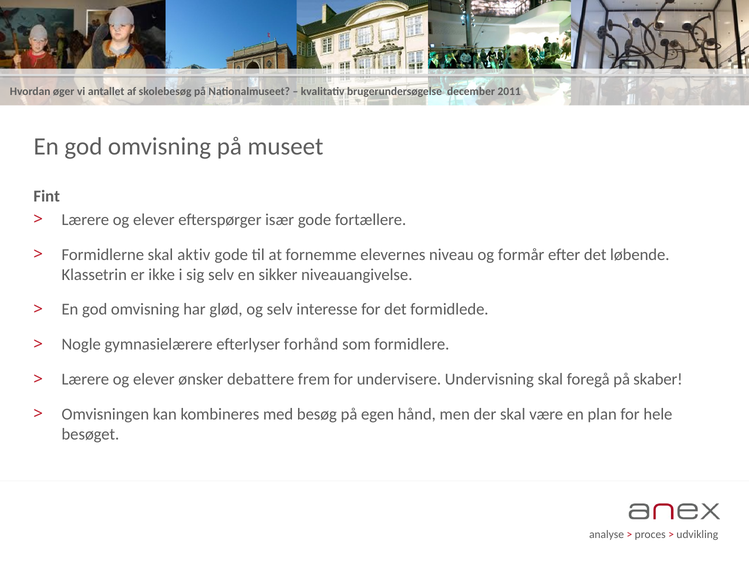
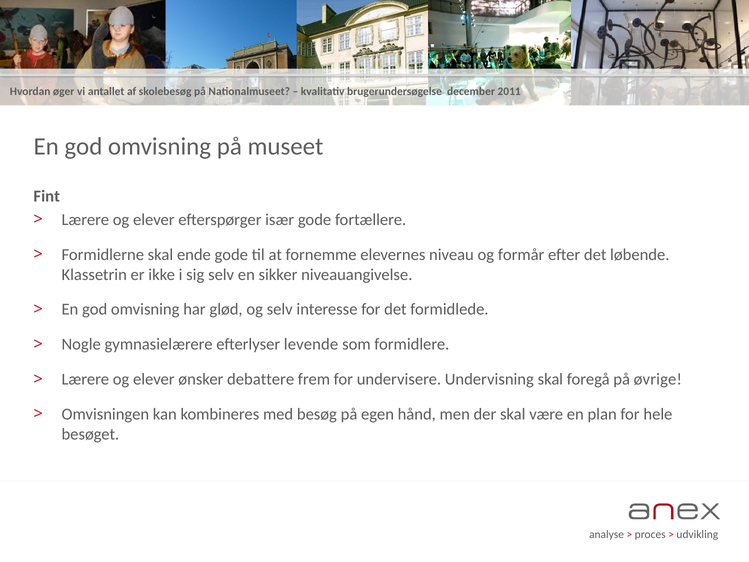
aktiv: aktiv -> ende (194, 254)
forhånd: forhånd -> levende (311, 344)
skaber: skaber -> øvrige (658, 379)
